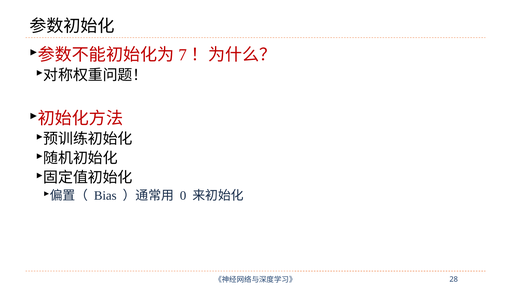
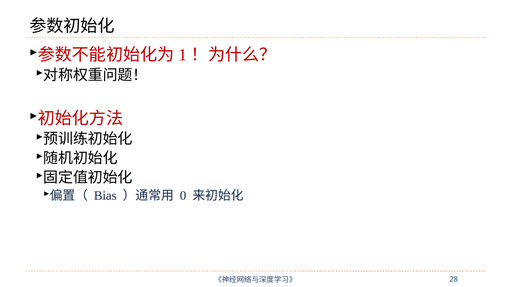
7: 7 -> 1 (183, 55)
